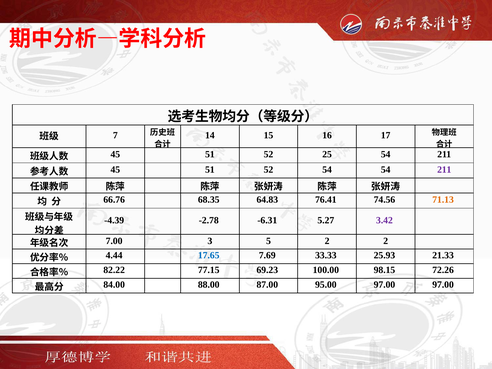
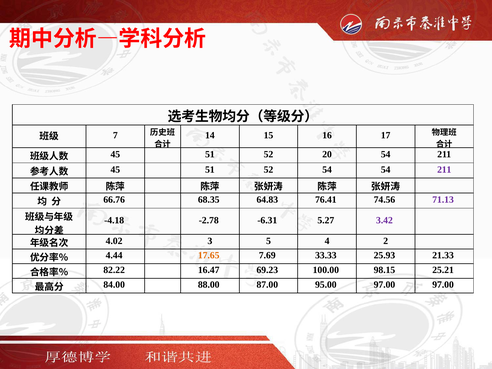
25: 25 -> 20 (327, 154)
71.13 colour: orange -> purple (443, 200)
-4.39: -4.39 -> -4.18 (114, 220)
7.00: 7.00 -> 4.02 (114, 241)
5 2: 2 -> 4 (327, 241)
17.65 colour: blue -> orange (209, 255)
77.15: 77.15 -> 16.47 (209, 270)
72.26: 72.26 -> 25.21 (443, 270)
